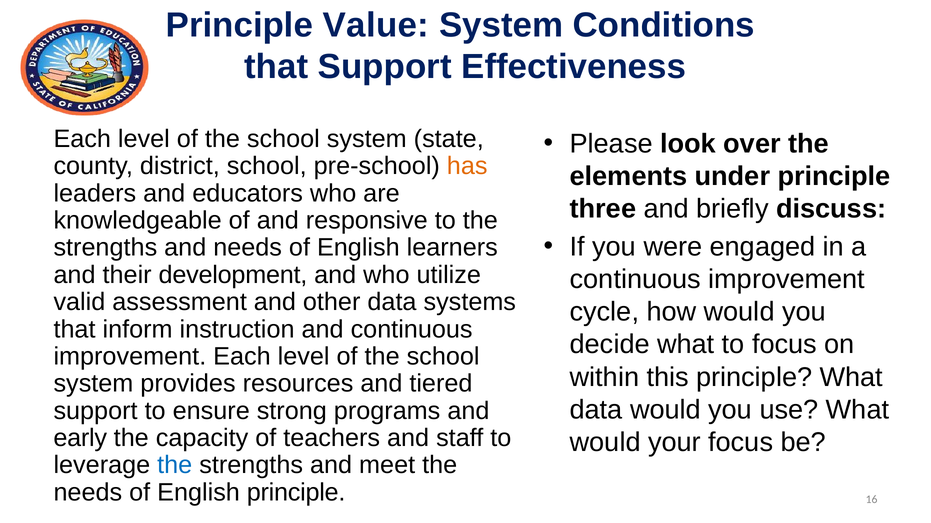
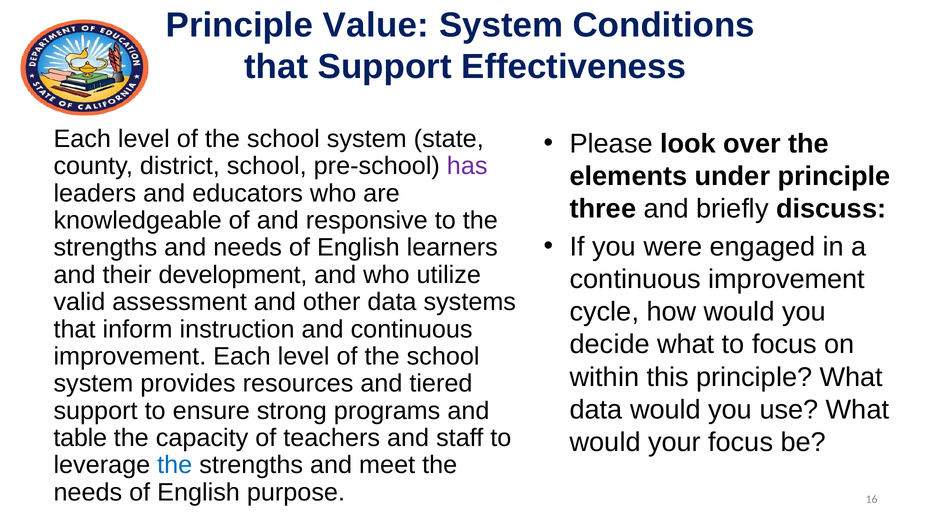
has colour: orange -> purple (467, 166)
early: early -> table (80, 439)
English principle: principle -> purpose (296, 493)
